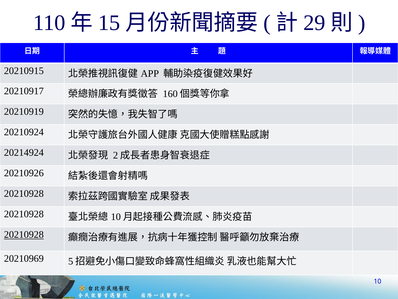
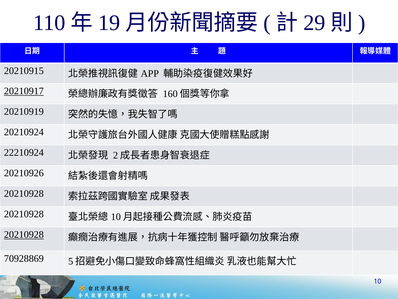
15: 15 -> 19 (109, 23)
20210917 underline: none -> present (24, 91)
20214924: 20214924 -> 22210924 (24, 152)
20210969: 20210969 -> 70928869 (24, 258)
